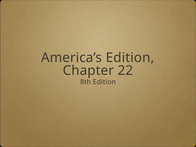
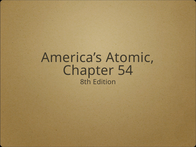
America’s Edition: Edition -> Atomic (130, 58)
22: 22 -> 54 (125, 71)
